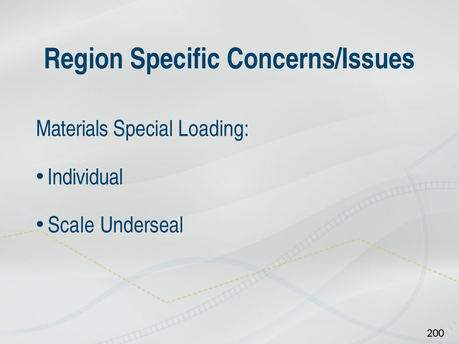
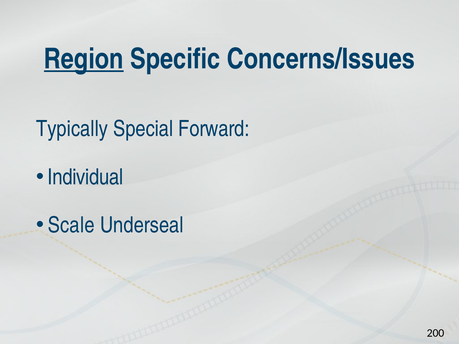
Region underline: none -> present (84, 59)
Materials: Materials -> Typically (72, 129)
Loading: Loading -> Forward (214, 129)
